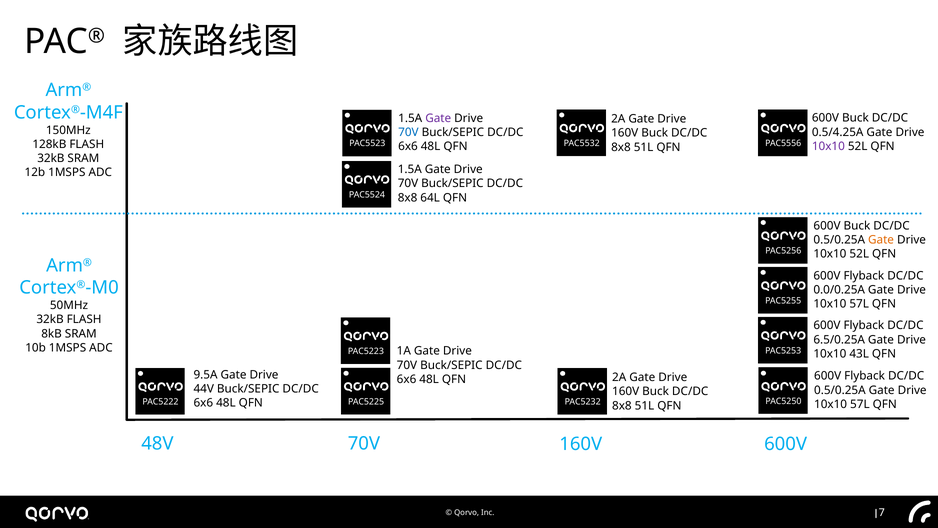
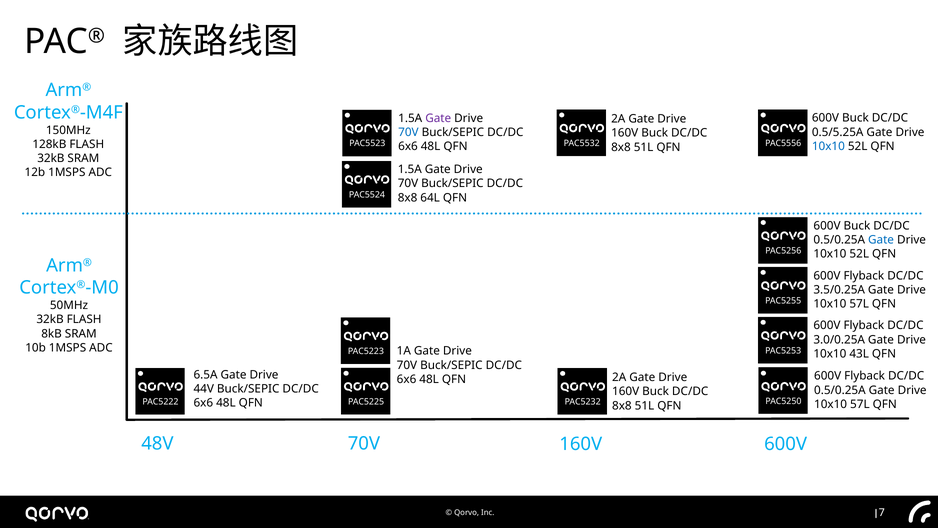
0.5/4.25A: 0.5/4.25A -> 0.5/5.25A (838, 132)
10x10 colour: purple -> blue (828, 146)
Gate colour: orange -> blue (881, 240)
0.0/0.25A: 0.0/0.25A -> 3.5/0.25A (839, 290)
6.5/0.25A: 6.5/0.25A -> 3.0/0.25A (839, 340)
9.5A: 9.5A -> 6.5A (206, 375)
